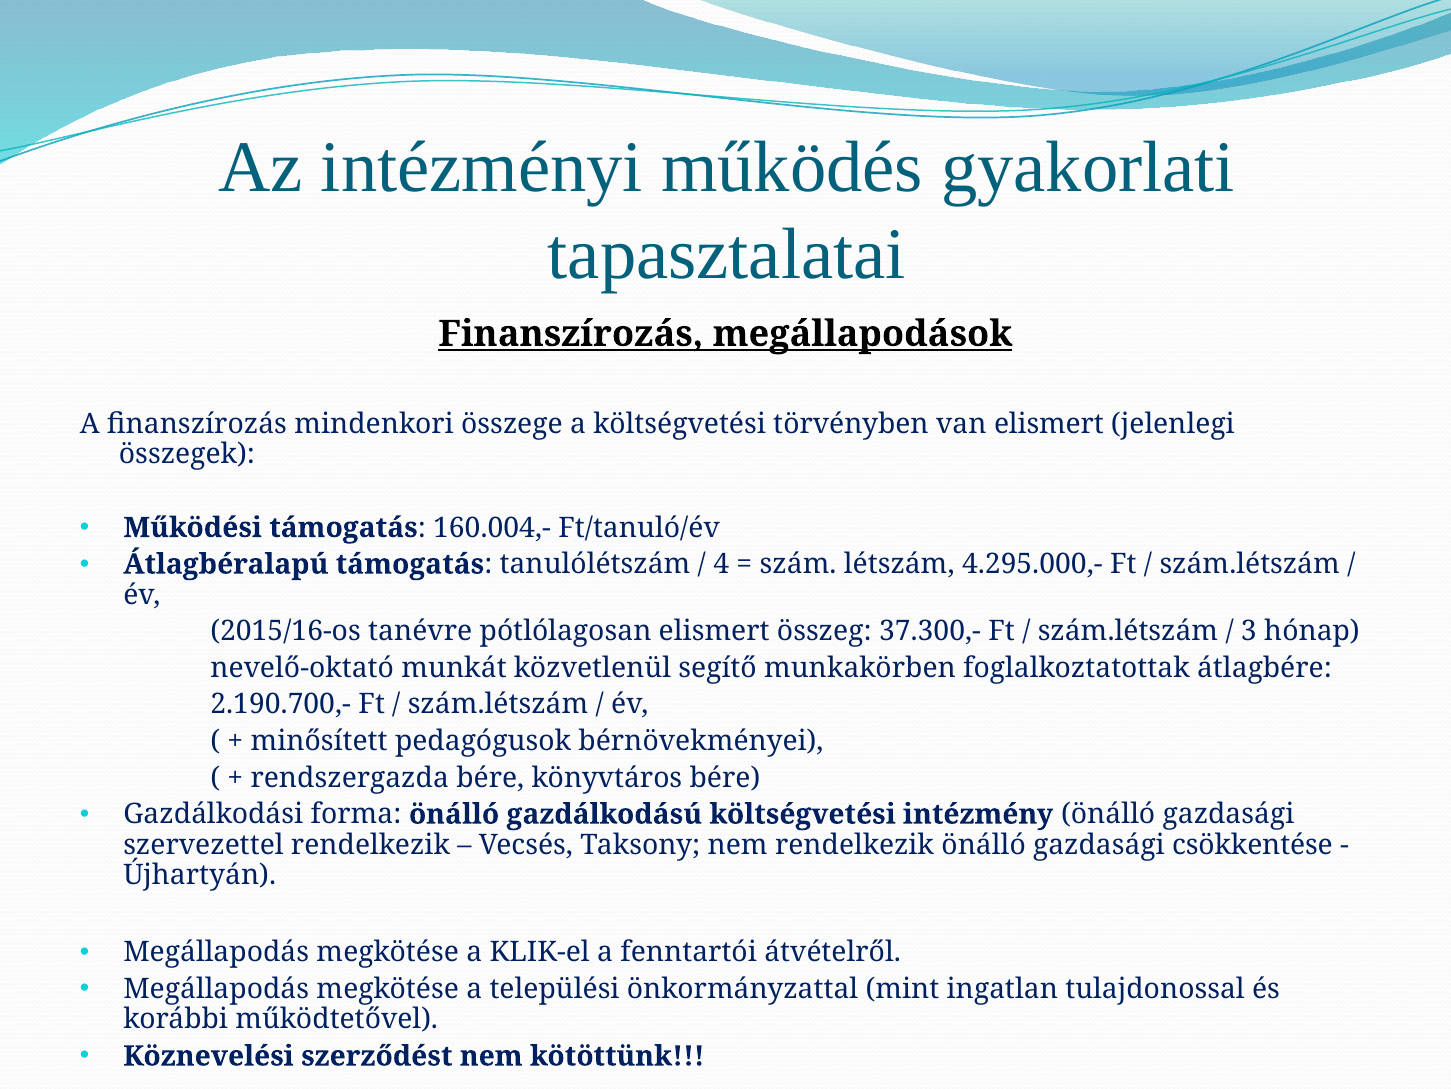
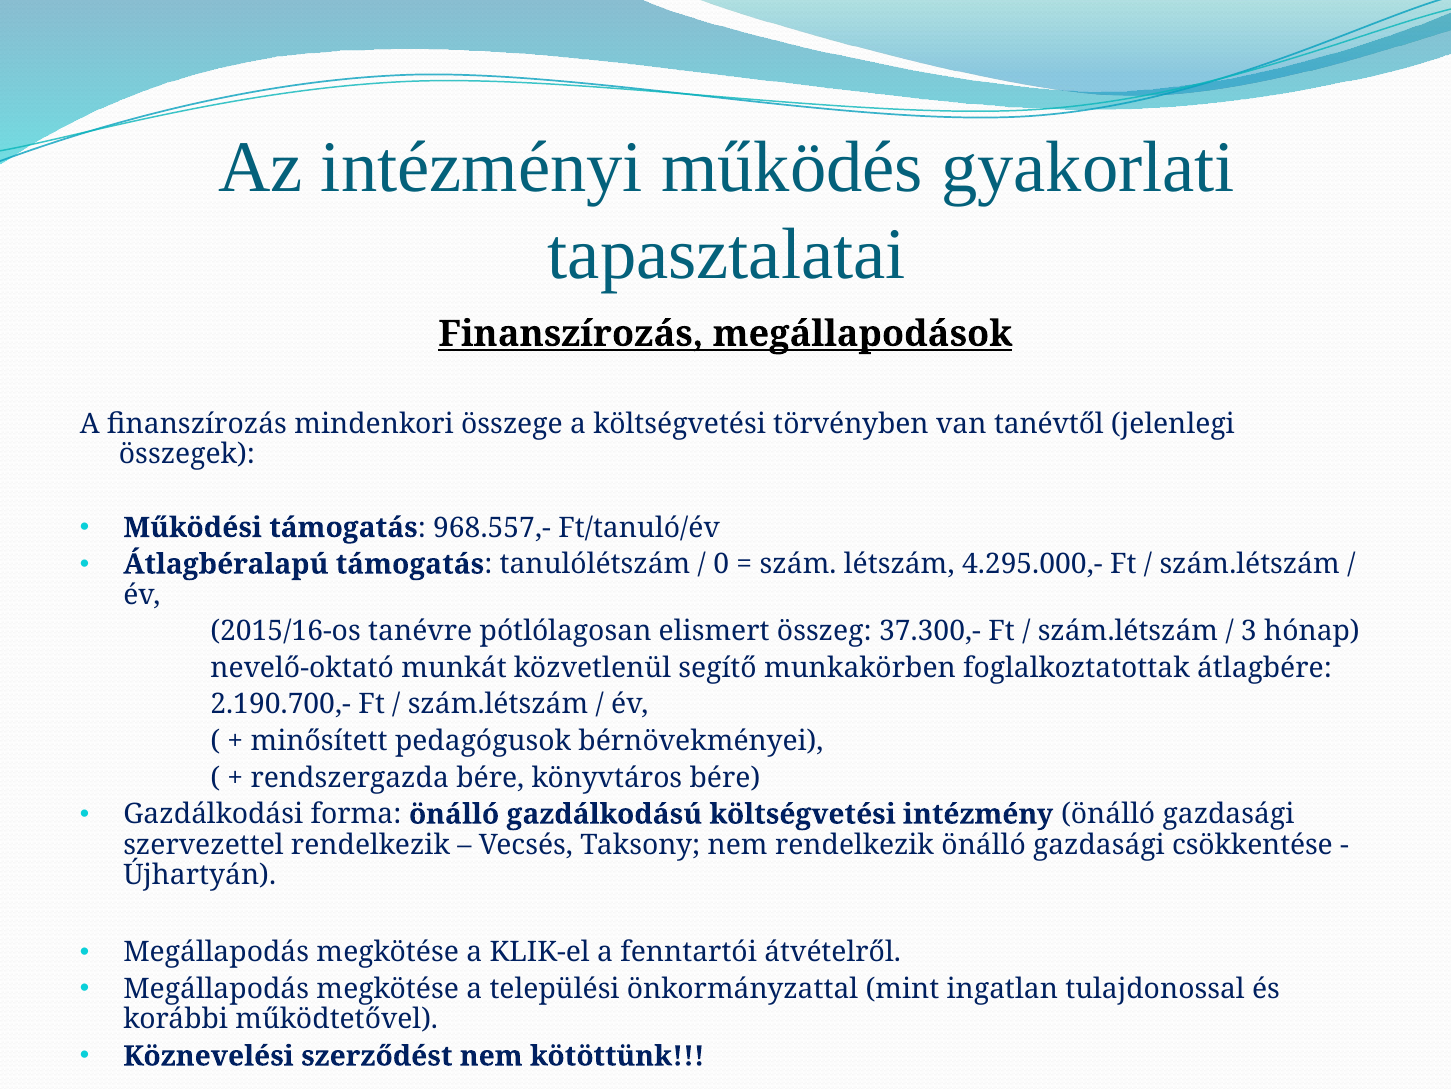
van elismert: elismert -> tanévtől (1049, 424)
160.004,-: 160.004,- -> 968.557,- (492, 527)
4: 4 -> 0 (721, 564)
